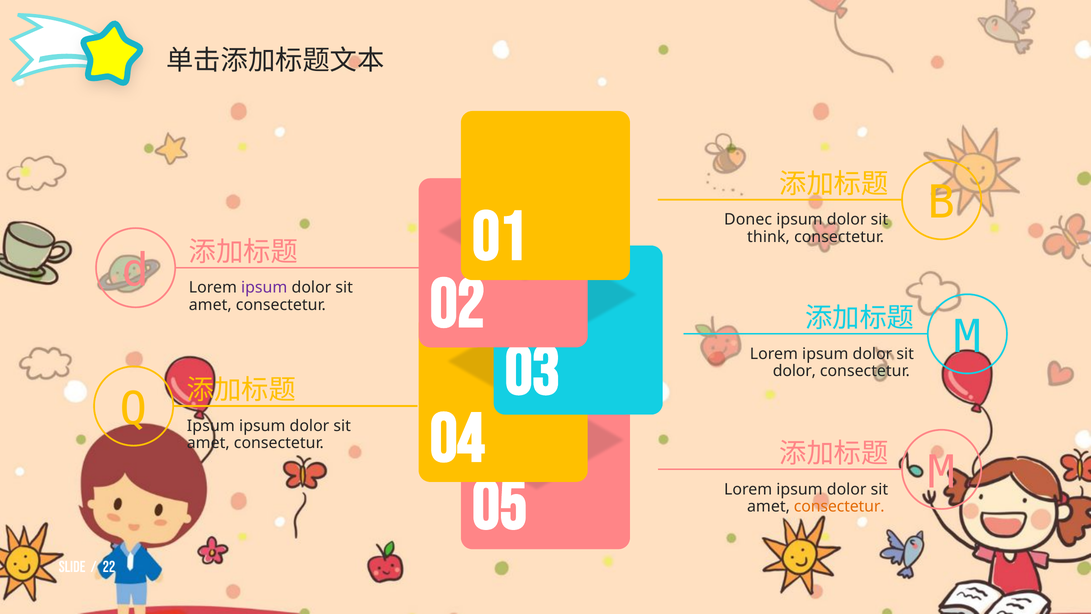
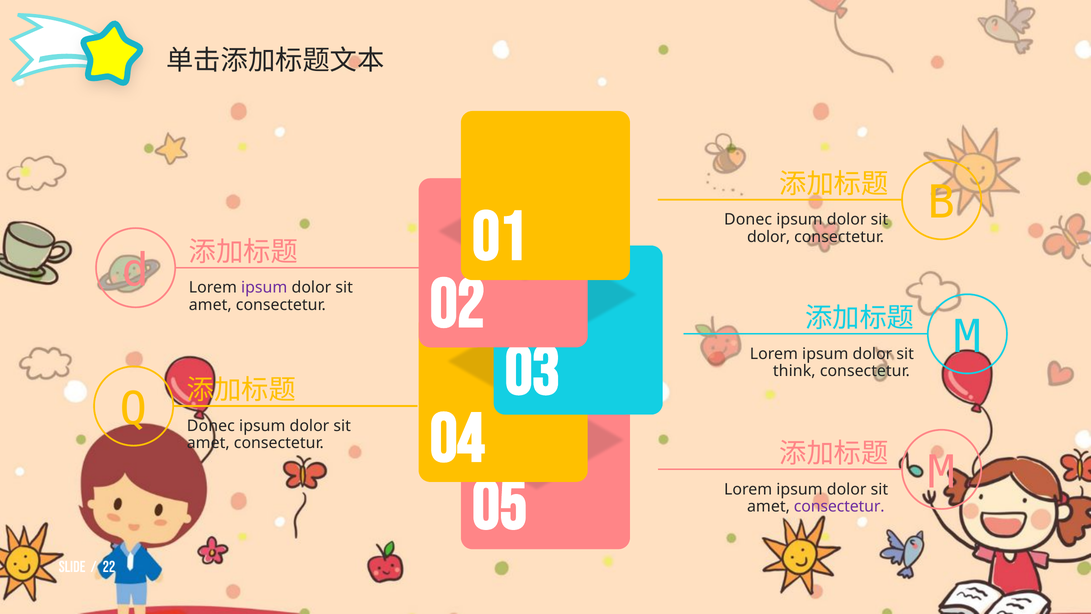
think: think -> dolor (769, 237)
dolor: dolor -> think (794, 371)
Ipsum: Ipsum -> Donec (211, 426)
consectetur colour: orange -> purple (839, 506)
